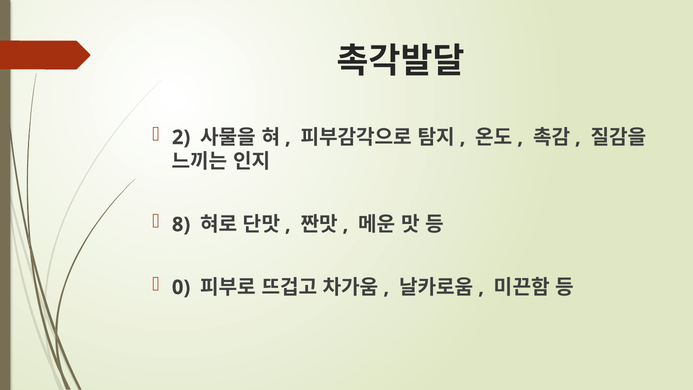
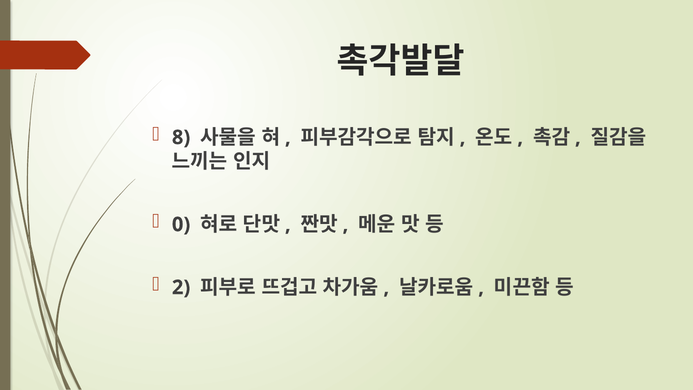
2: 2 -> 8 (181, 137)
8: 8 -> 0 (181, 224)
0: 0 -> 2 (181, 287)
